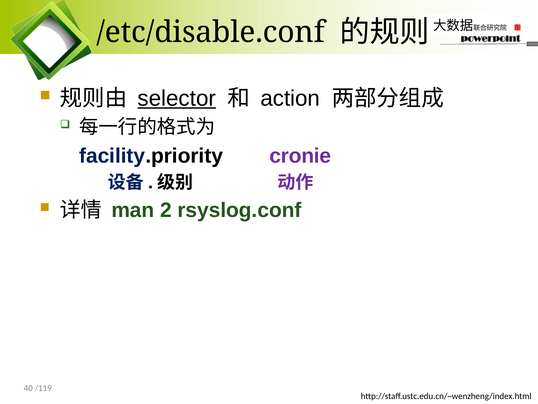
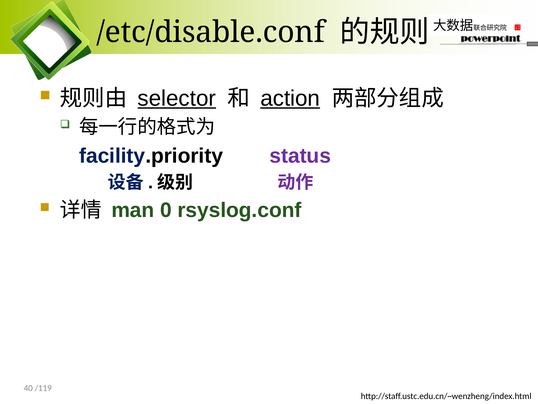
action underline: none -> present (290, 98)
cronie: cronie -> status (300, 156)
2: 2 -> 0 (166, 210)
